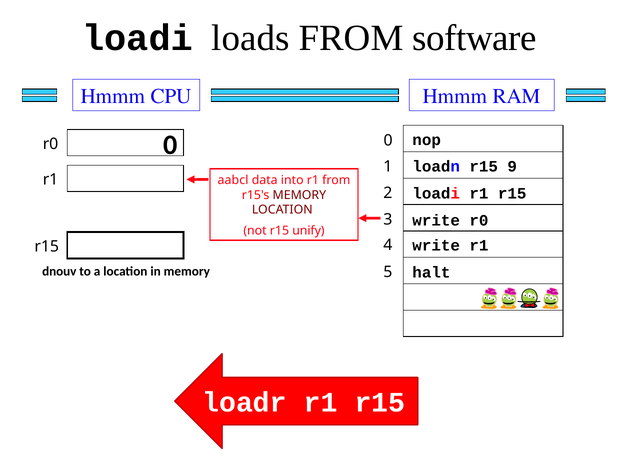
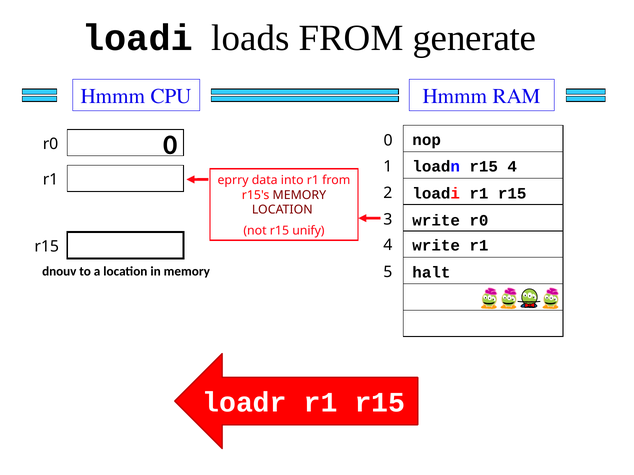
software: software -> generate (474, 38)
r15 9: 9 -> 4 (512, 167)
aabcl: aabcl -> eprry (233, 180)
